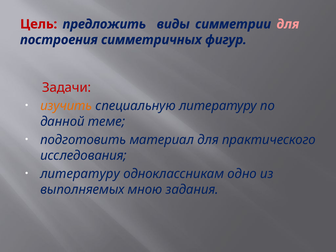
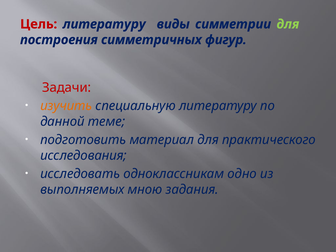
Цель предложить: предложить -> литературу (104, 24)
для colour: pink -> light green (288, 24)
литературу: литературу -> исследовать (80, 174)
